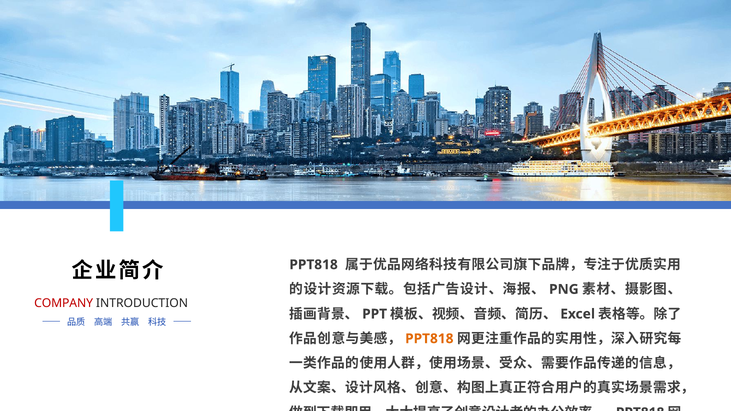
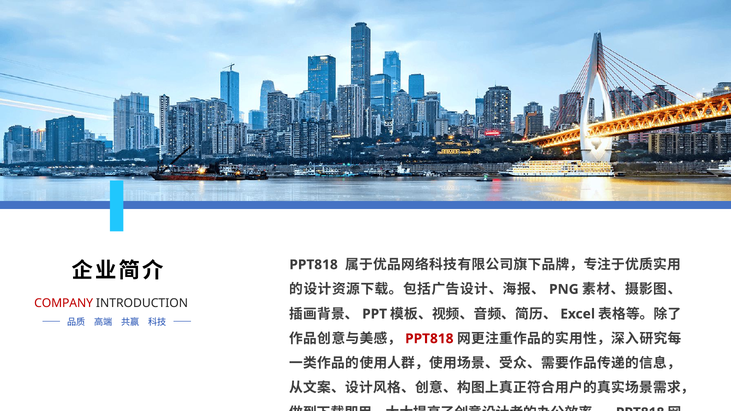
PPT818 colour: orange -> red (429, 339)
